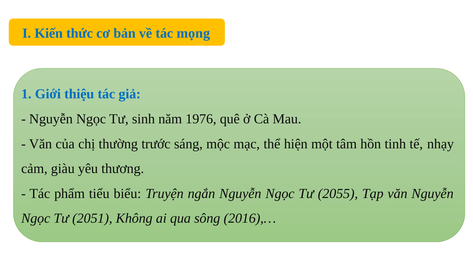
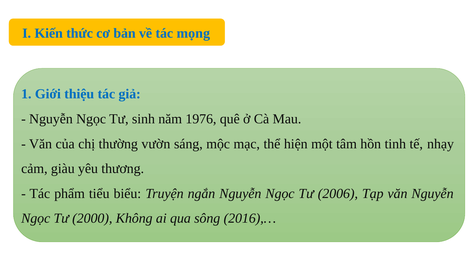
trước: trước -> vườn (156, 144)
2055: 2055 -> 2006 (338, 194)
2051: 2051 -> 2000 (92, 218)
